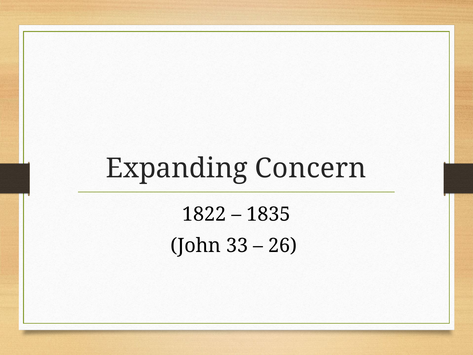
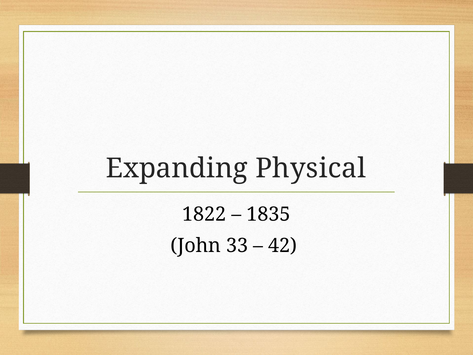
Concern: Concern -> Physical (311, 168)
26: 26 -> 42 (283, 245)
